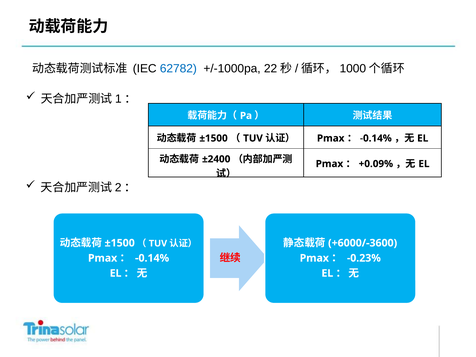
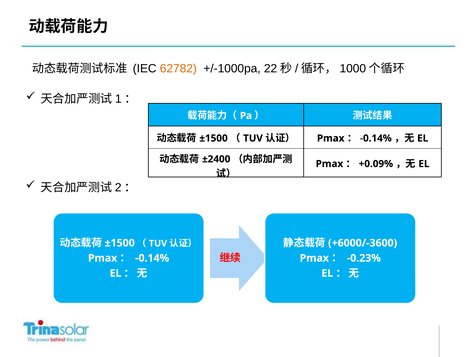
62782 colour: blue -> orange (178, 69)
